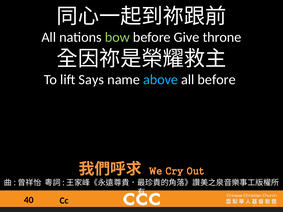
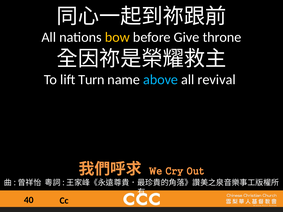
bow colour: light green -> yellow (117, 37)
Says: Says -> Turn (91, 80)
all before: before -> revival (217, 80)
